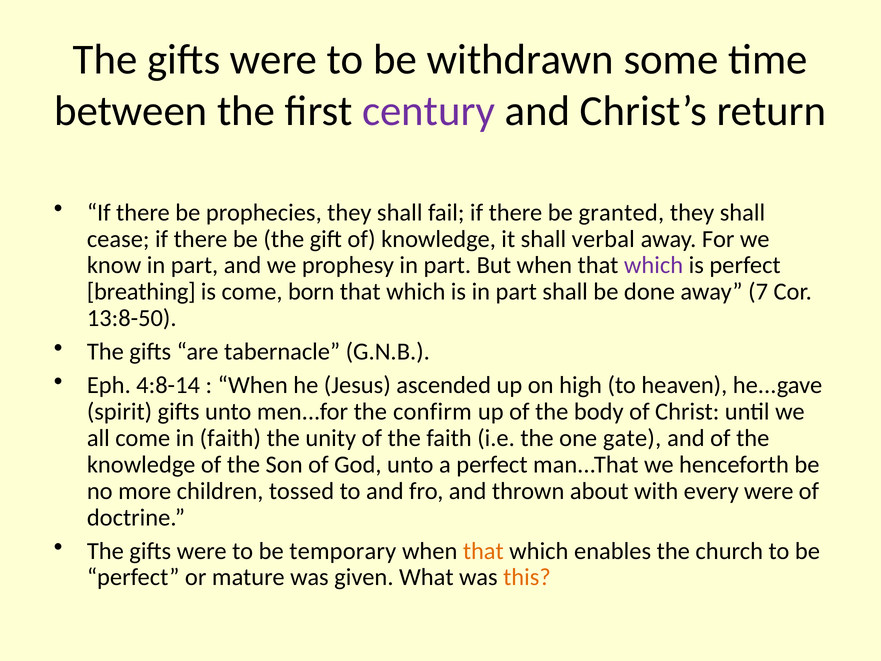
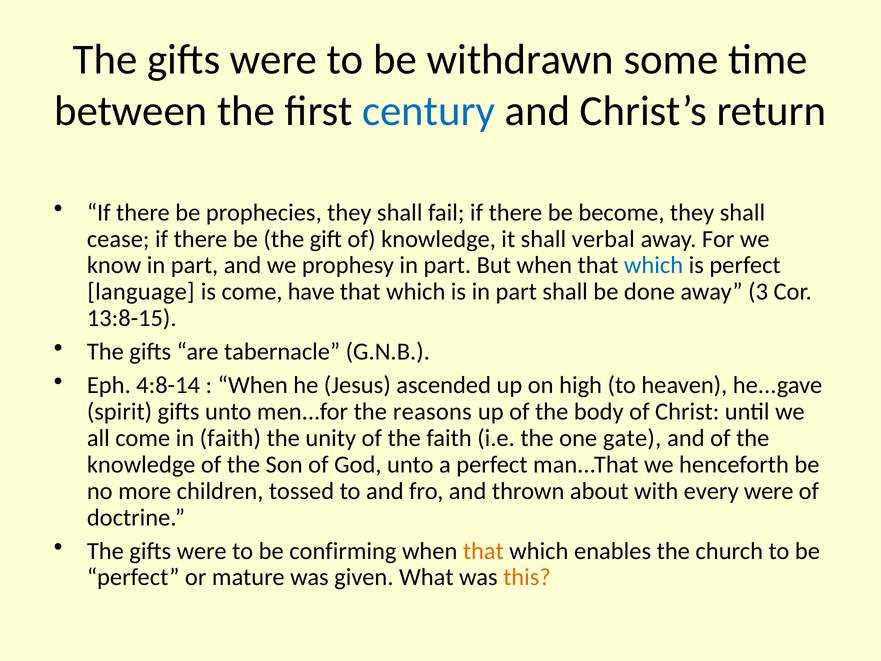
century colour: purple -> blue (428, 111)
granted: granted -> become (621, 212)
which colour: purple -> blue (654, 265)
breathing: breathing -> language (141, 292)
born: born -> have (311, 292)
7: 7 -> 3 (758, 292)
13:8-50: 13:8-50 -> 13:8-15 (132, 318)
confirm: confirm -> reasons (432, 412)
temporary: temporary -> confirming (343, 551)
